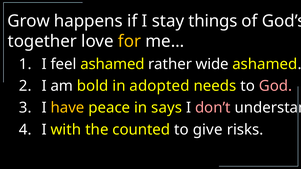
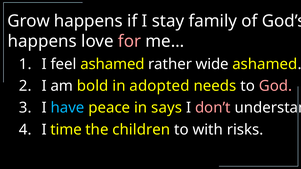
things: things -> family (213, 21)
together: together -> happens (42, 41)
for colour: yellow -> pink (130, 41)
have colour: yellow -> light blue (67, 108)
with: with -> time (66, 130)
counted: counted -> children (141, 130)
give: give -> with (208, 130)
